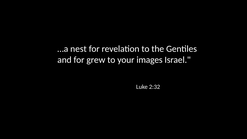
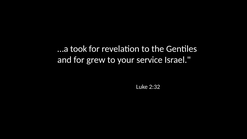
nest: nest -> took (79, 49)
images: images -> service (149, 60)
